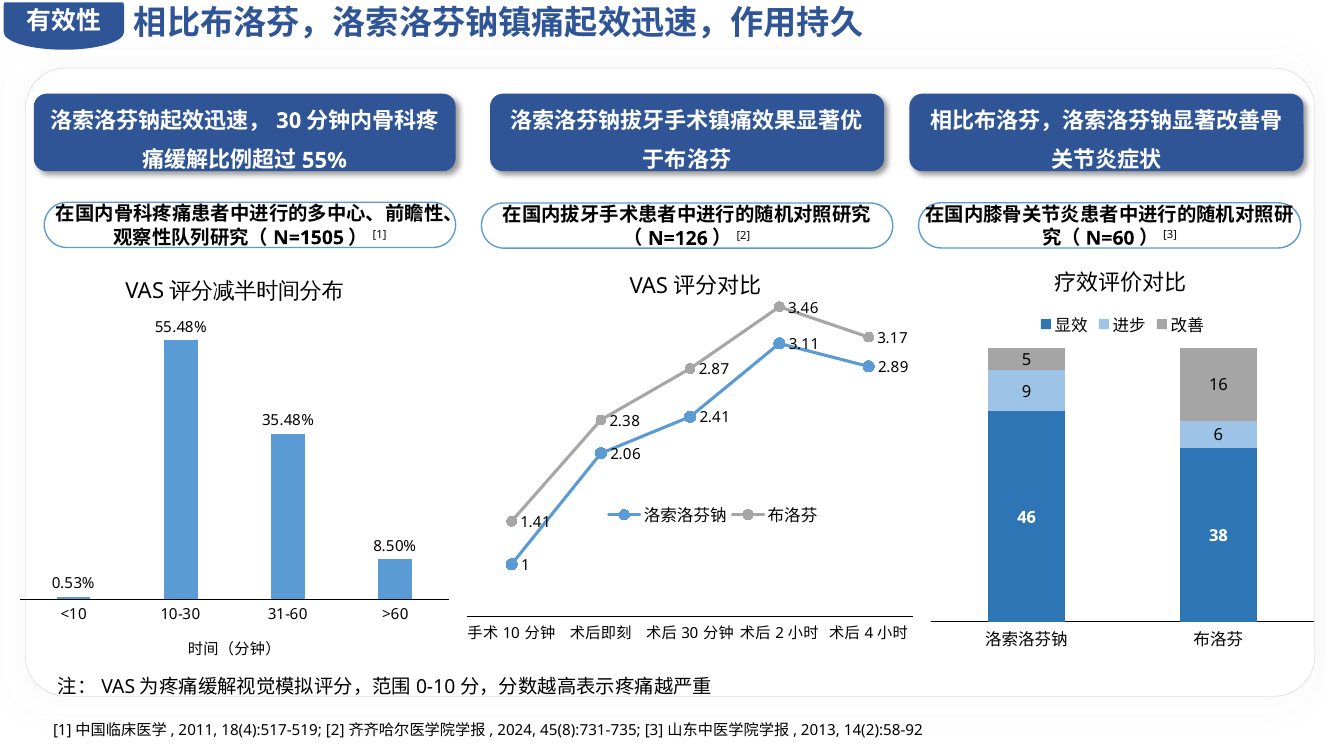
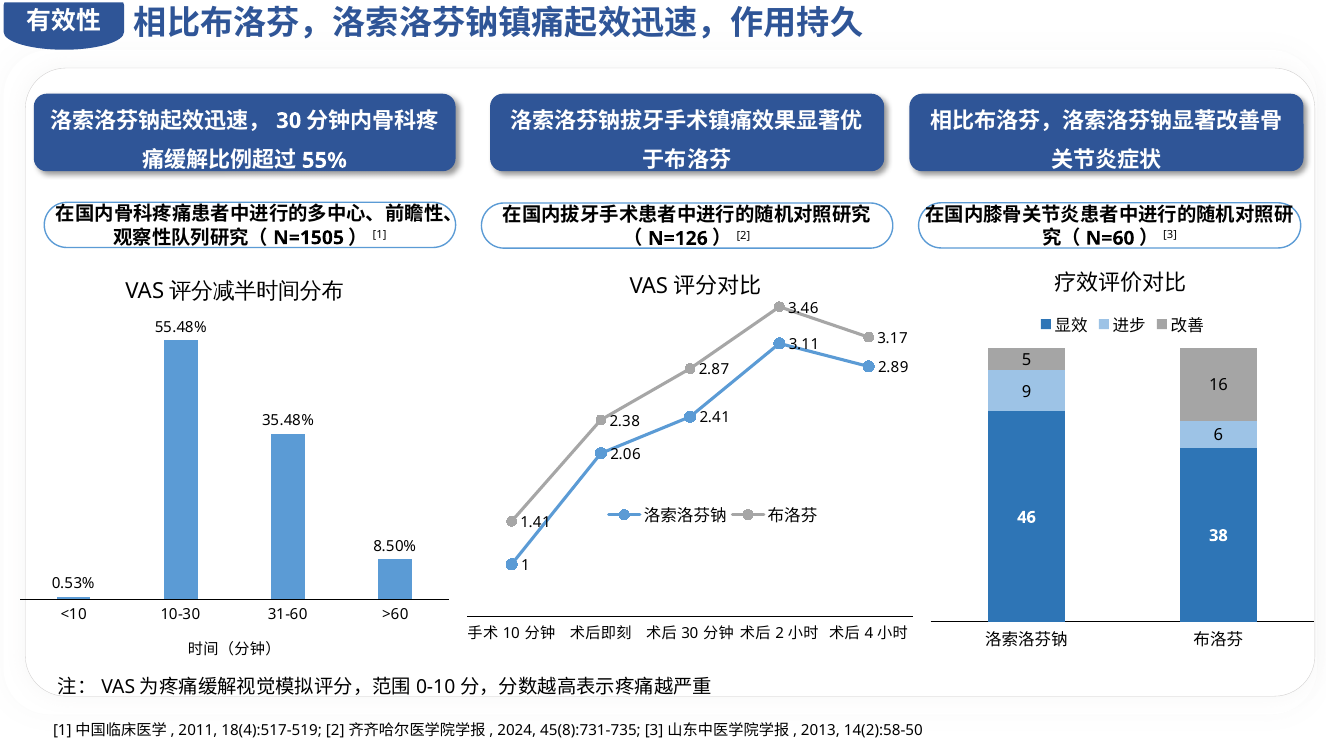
14(2):58-92: 14(2):58-92 -> 14(2):58-50 (883, 731)
